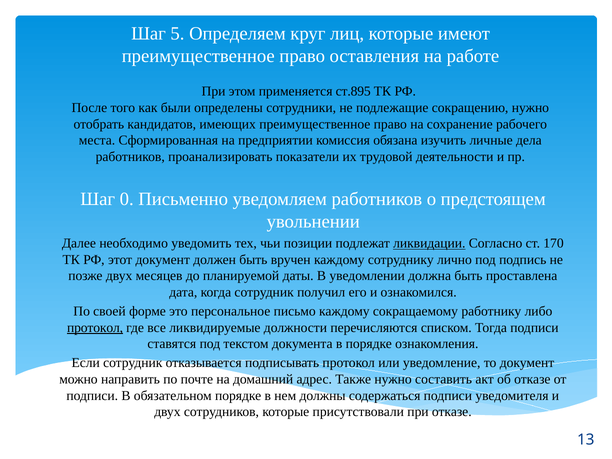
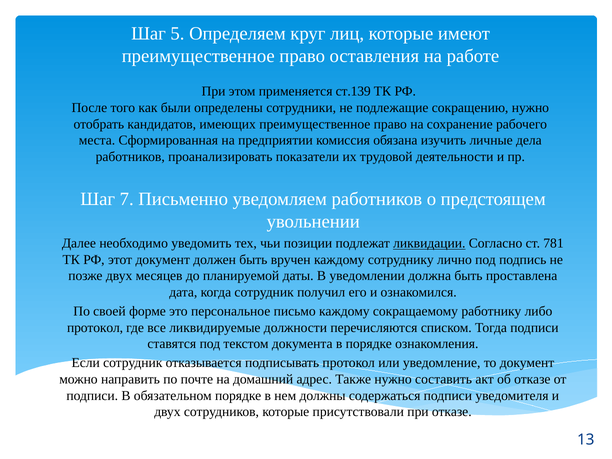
ст.895: ст.895 -> ст.139 (353, 91)
0: 0 -> 7 (127, 199)
170: 170 -> 781 (554, 243)
протокол underline: present -> none (95, 328)
